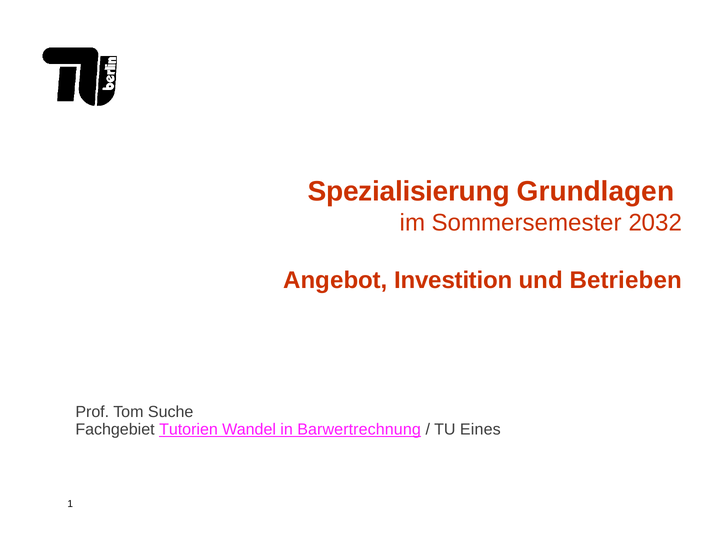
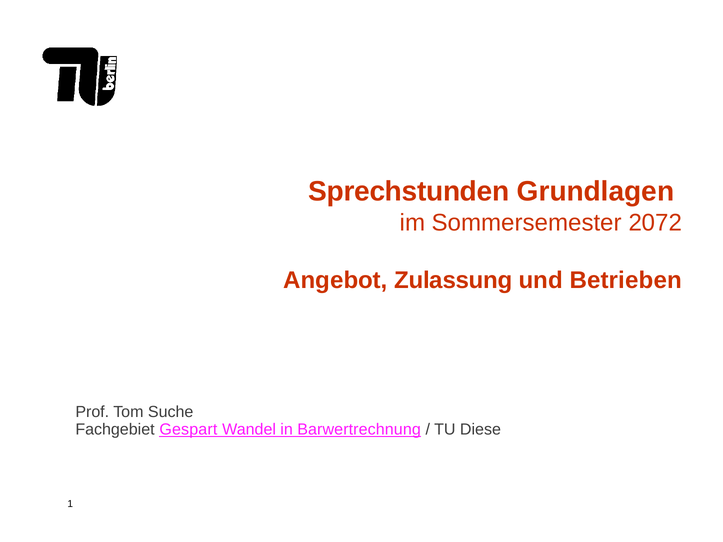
Spezialisierung: Spezialisierung -> Sprechstunden (409, 192)
2032: 2032 -> 2072 (655, 223)
Investition: Investition -> Zulassung (453, 281)
Tutorien: Tutorien -> Gespart (188, 430)
Eines: Eines -> Diese (480, 430)
